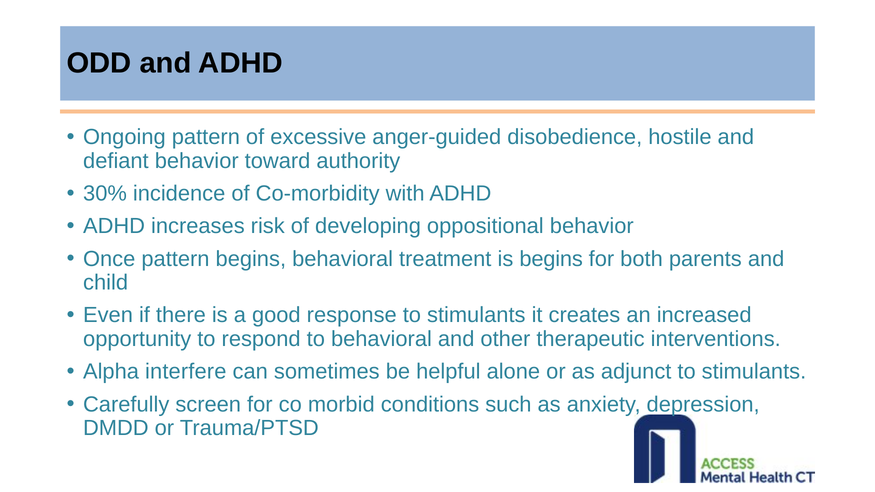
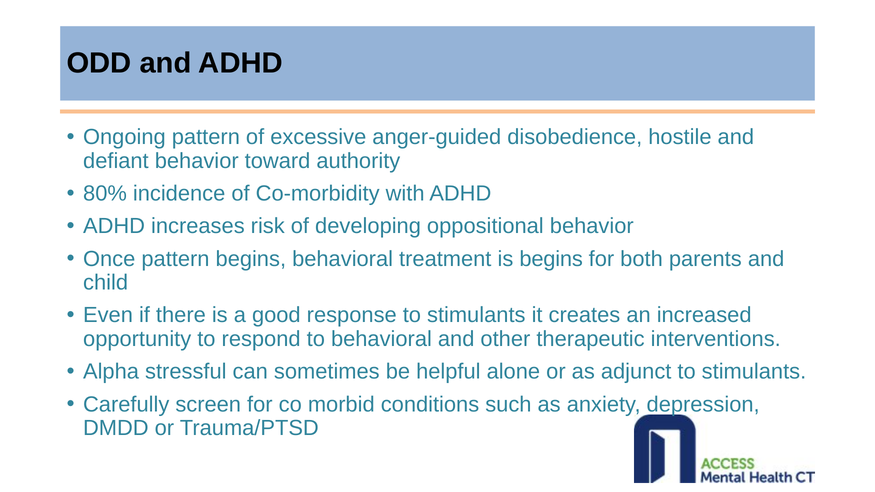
30%: 30% -> 80% (105, 194)
interfere: interfere -> stressful (186, 372)
